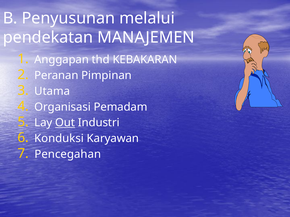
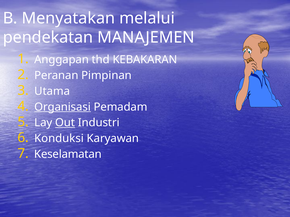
Penyusunan: Penyusunan -> Menyatakan (68, 18)
Organisasi underline: none -> present (63, 107)
Pencegahan: Pencegahan -> Keselamatan (68, 155)
